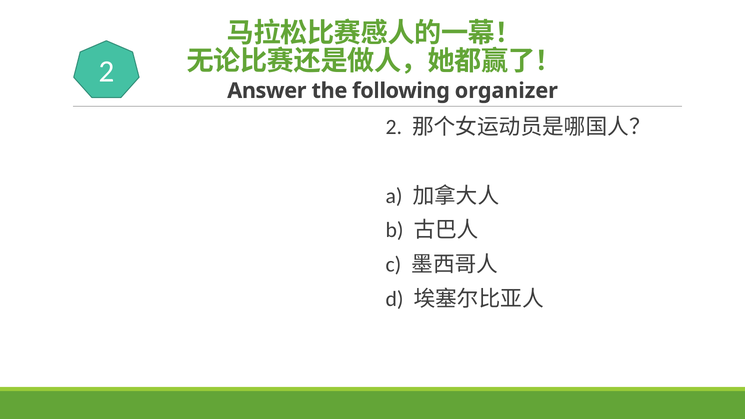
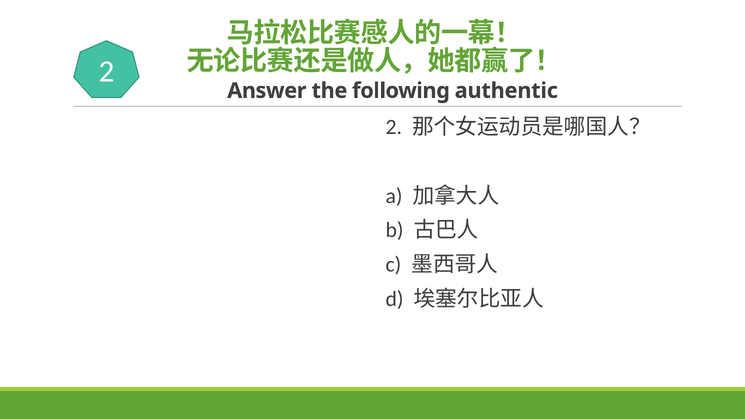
organizer: organizer -> authentic (506, 91)
